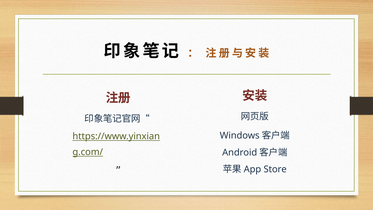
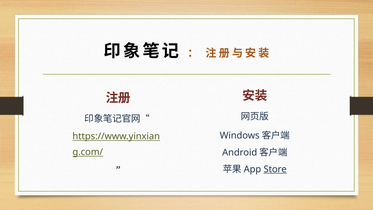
Store underline: none -> present (275, 169)
